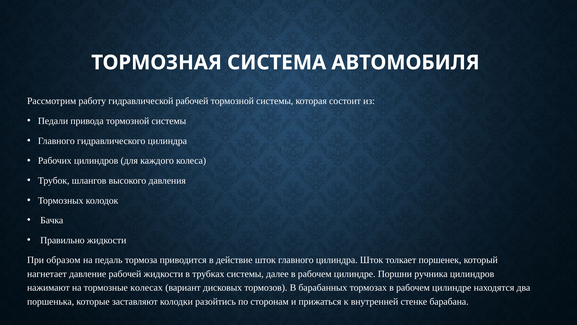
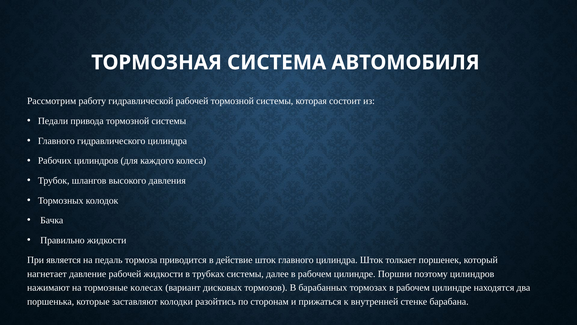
образом: образом -> является (64, 260)
ручника: ручника -> поэтому (431, 274)
